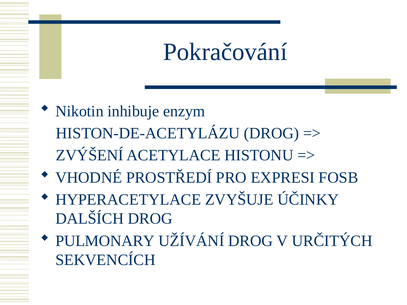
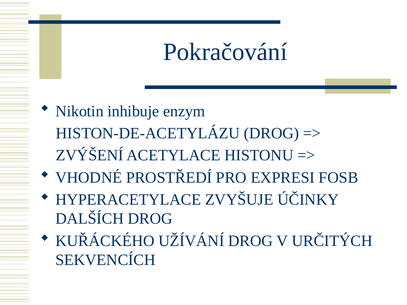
PULMONARY: PULMONARY -> KUŘÁCKÉHO (105, 241)
